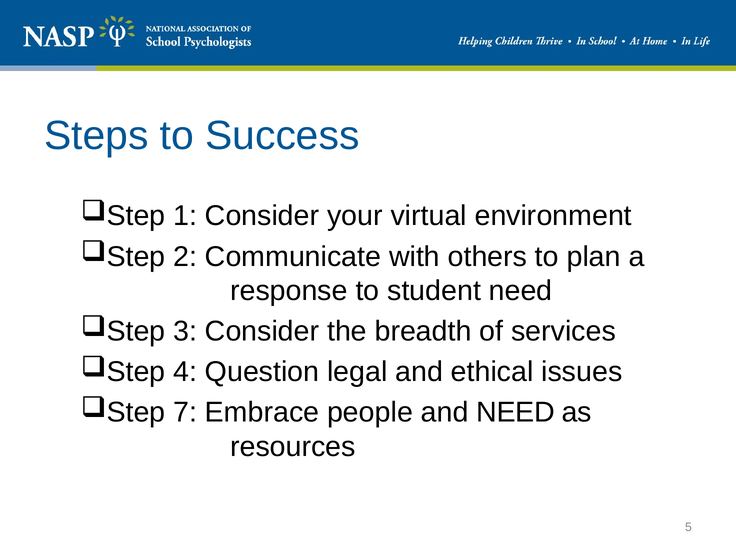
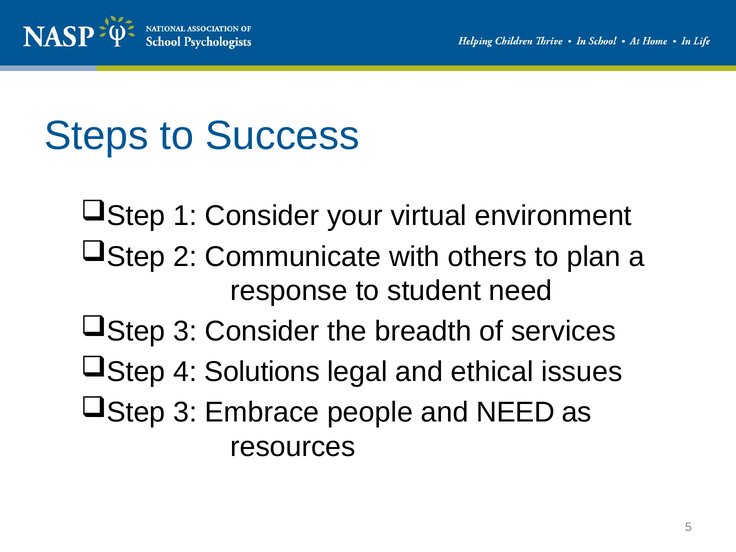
Question: Question -> Solutions (262, 372)
7: 7 -> 3 (185, 412)
